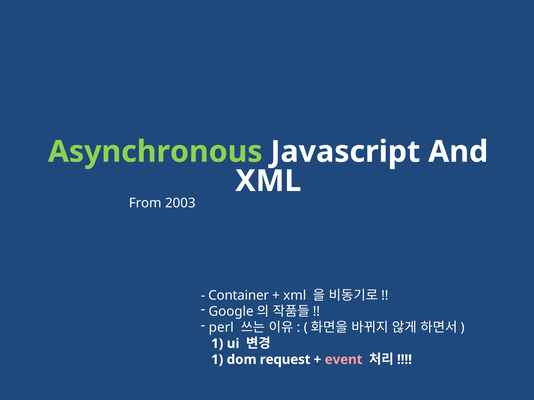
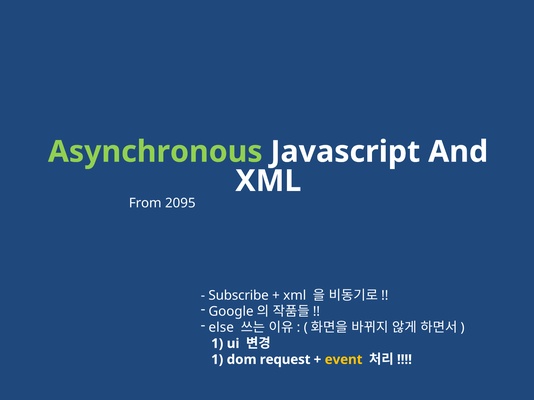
2003: 2003 -> 2095 (180, 203)
Container: Container -> Subscribe (239, 296)
perl: perl -> else (221, 328)
event colour: pink -> yellow (344, 360)
